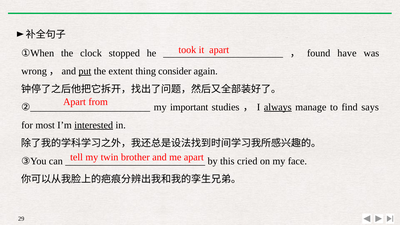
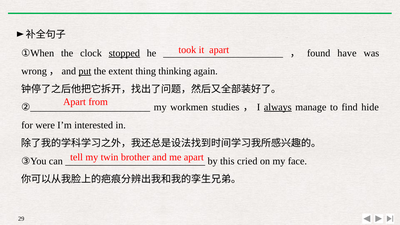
stopped underline: none -> present (124, 53)
consider: consider -> thinking (175, 71)
important: important -> workmen (189, 107)
says: says -> hide (370, 107)
most: most -> were (45, 125)
interested underline: present -> none (94, 125)
